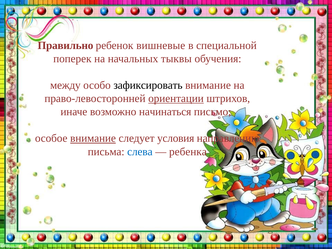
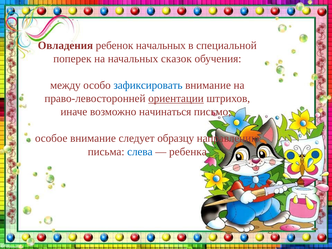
Правильно: Правильно -> Овладения (65, 45)
ребенок вишневые: вишневые -> начальных (161, 45)
тыквы: тыквы -> сказок (176, 59)
зафиксировать colour: black -> blue (148, 85)
внимание underline: present -> none (93, 138)
условия: условия -> образцу (176, 138)
